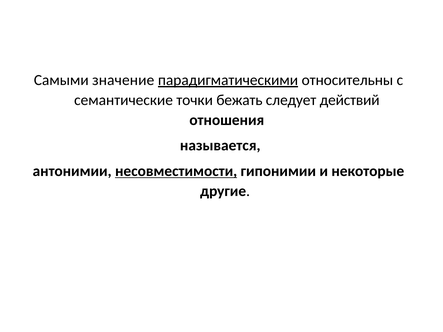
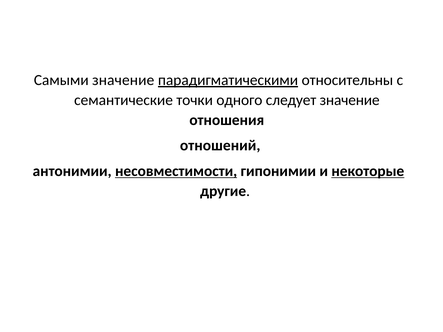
бежать: бежать -> одного (239, 100)
следует действий: действий -> значение (350, 100)
называется: называется -> отношений (220, 146)
некоторые underline: none -> present (368, 171)
